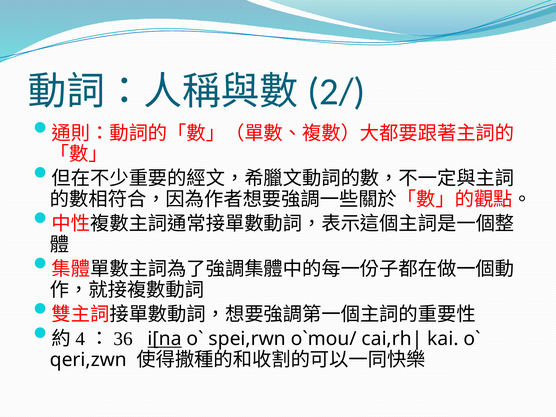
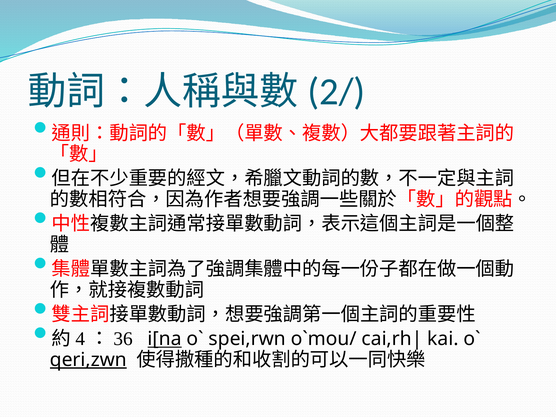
qeri,zwn underline: none -> present (88, 360)
